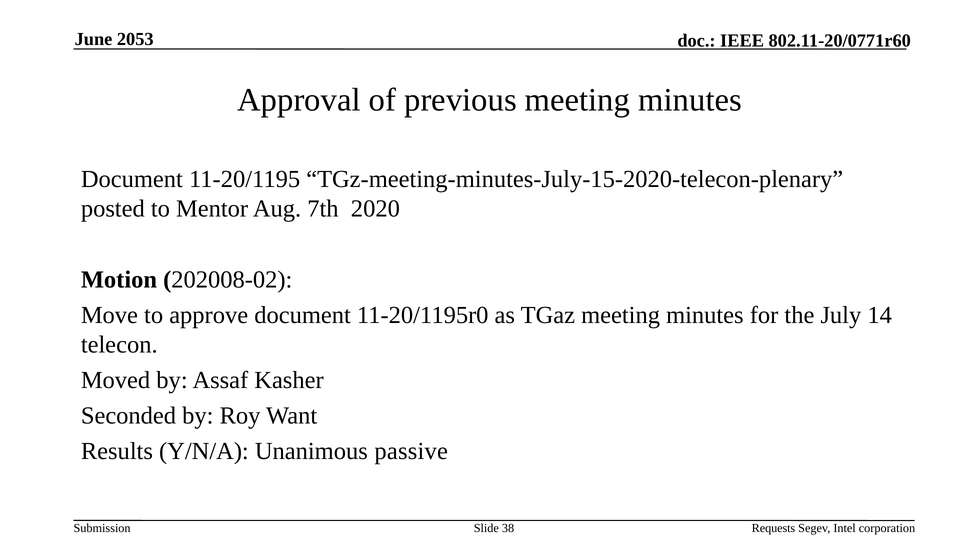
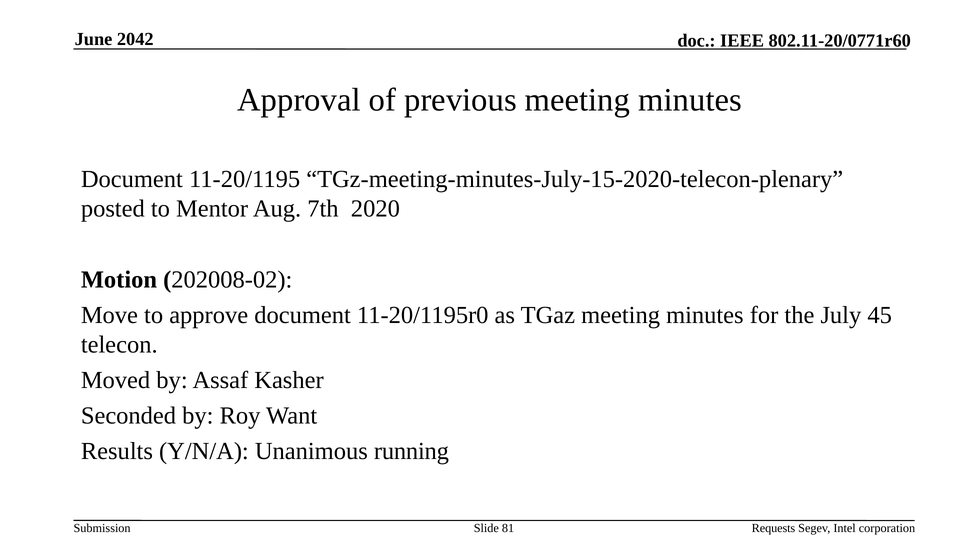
2053: 2053 -> 2042 (135, 39)
14: 14 -> 45 (880, 315)
passive: passive -> running (411, 451)
38: 38 -> 81 (508, 529)
